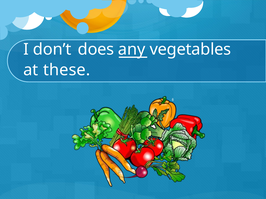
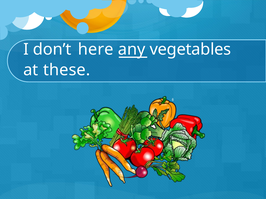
does: does -> here (96, 50)
